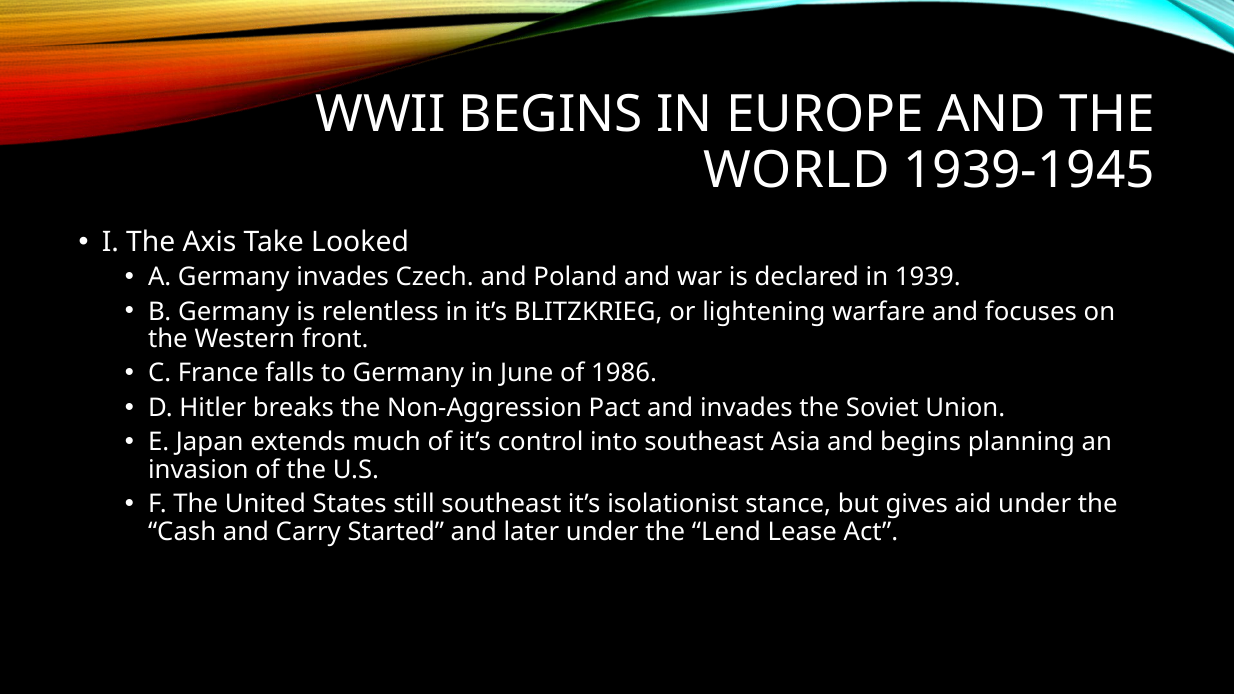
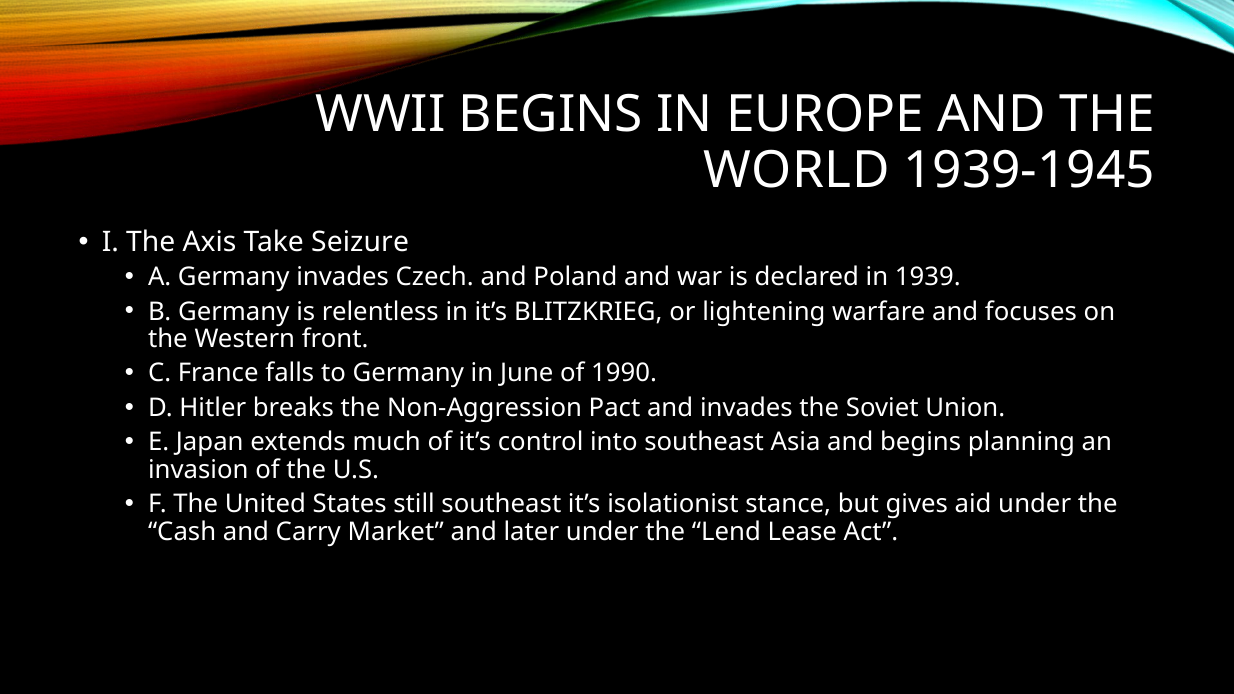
Looked: Looked -> Seizure (360, 242)
1986: 1986 -> 1990 (624, 374)
Started: Started -> Market (396, 532)
